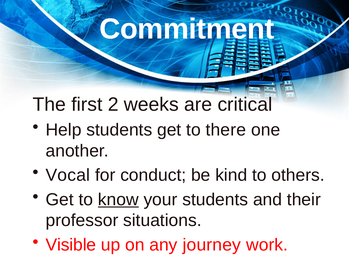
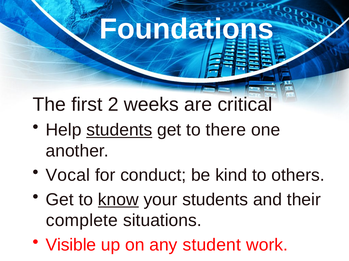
Commitment: Commitment -> Foundations (187, 29)
students underline: none -> present (119, 130)
professor: professor -> complete (82, 221)
journey: journey -> student (212, 246)
